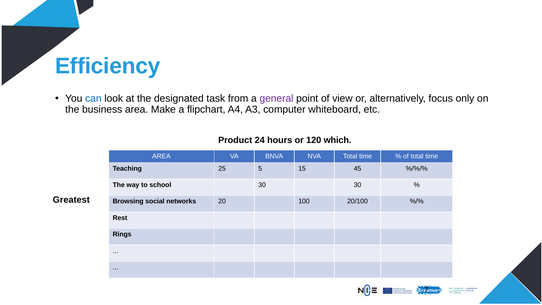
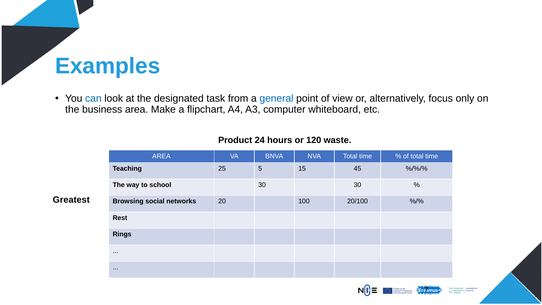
Efficiency: Efficiency -> Examples (108, 66)
general colour: purple -> blue (276, 99)
which: which -> waste (337, 140)
